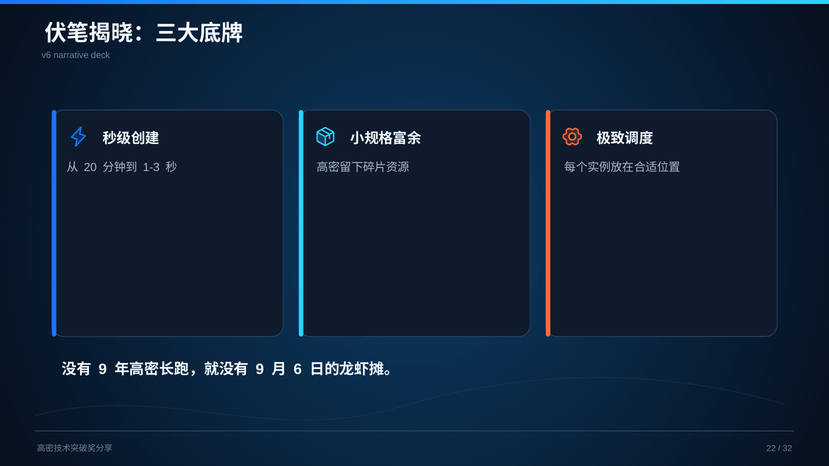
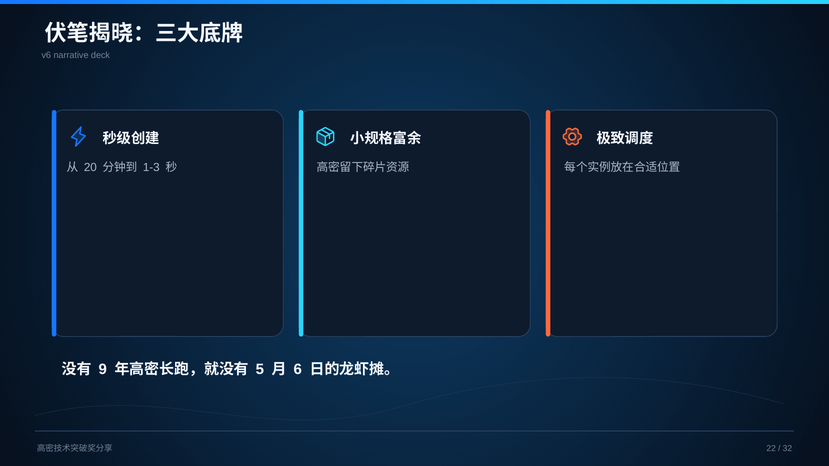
9: 9 -> 5 (260, 370)
